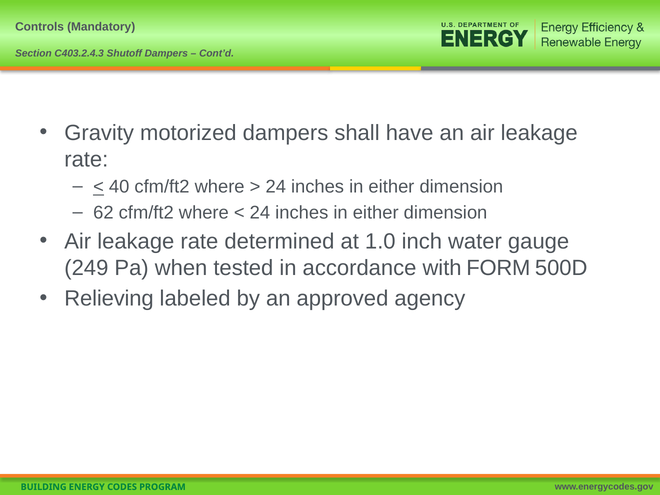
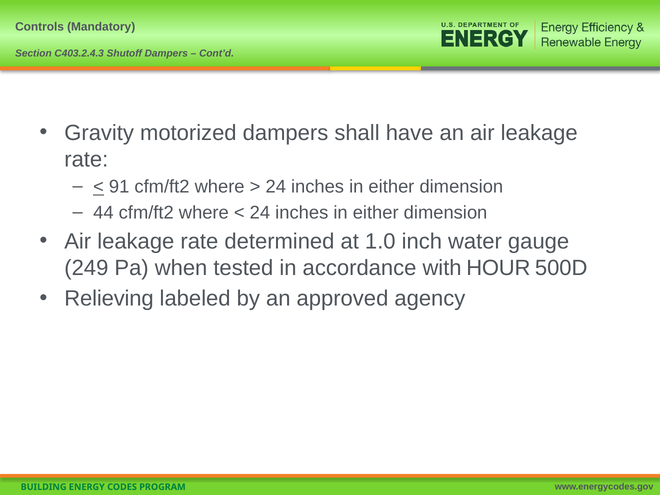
40: 40 -> 91 (119, 187)
62: 62 -> 44 (103, 213)
FORM: FORM -> HOUR (498, 268)
